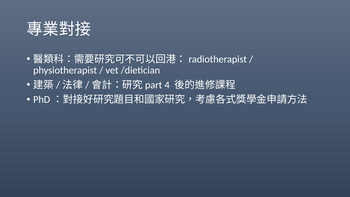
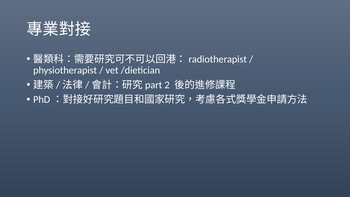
4: 4 -> 2 (167, 85)
